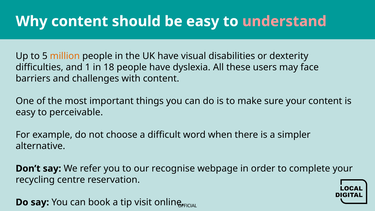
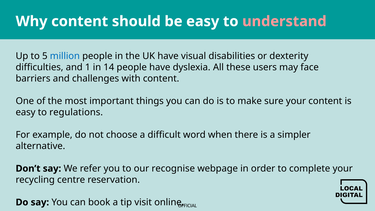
million colour: orange -> blue (65, 56)
18: 18 -> 14 (109, 67)
perceivable: perceivable -> regulations (76, 112)
